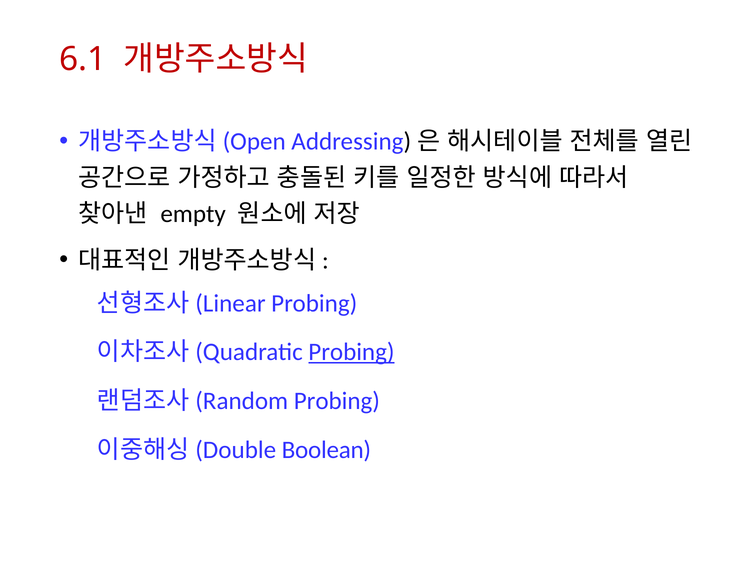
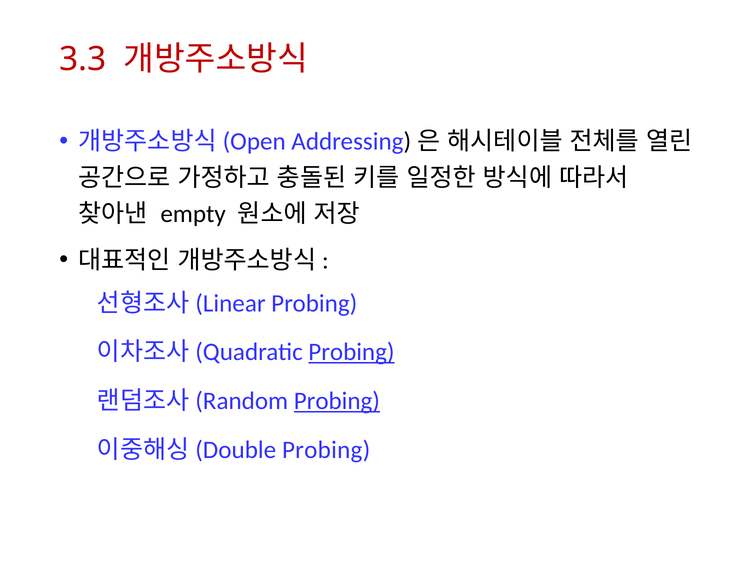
6.1: 6.1 -> 3.3 (83, 59)
Probing underline: none -> present (337, 401)
Boolean: Boolean -> Probing (326, 450)
